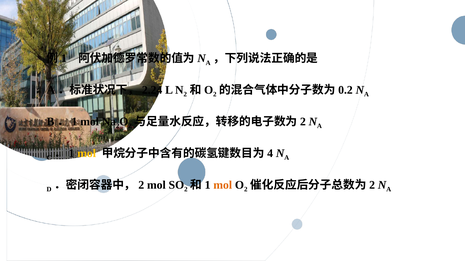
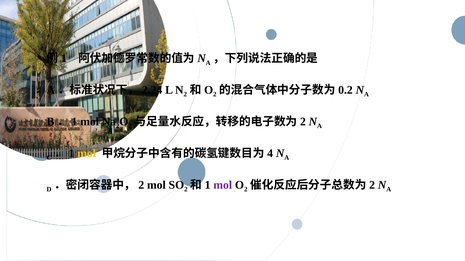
mol colour: orange -> purple (223, 185)
